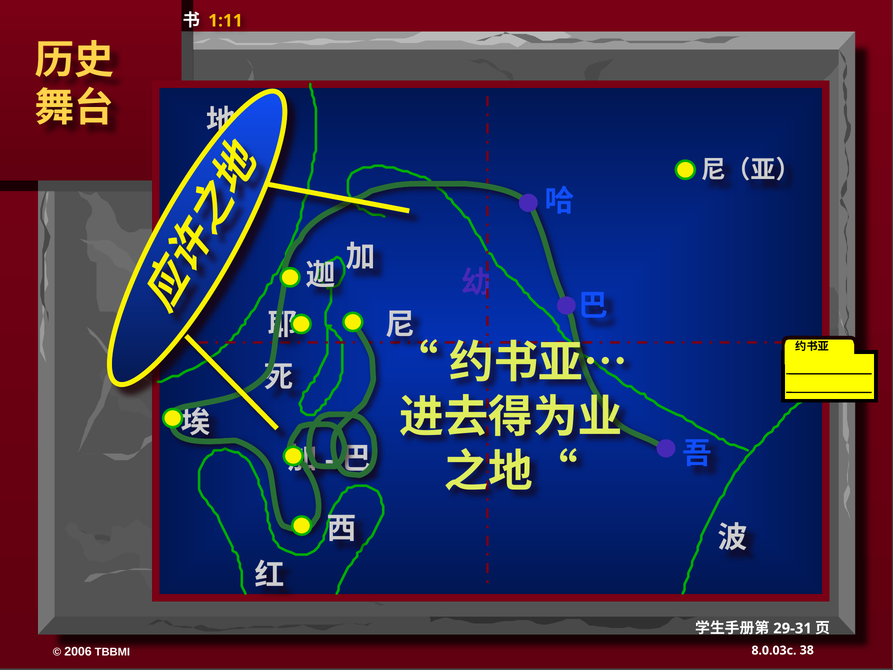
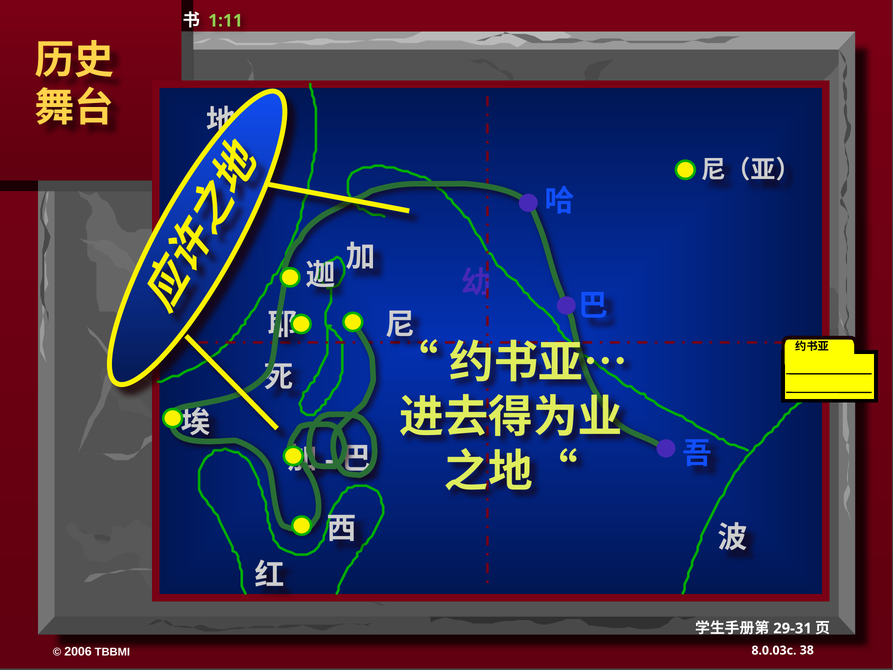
1:11 colour: yellow -> light green (225, 21)
